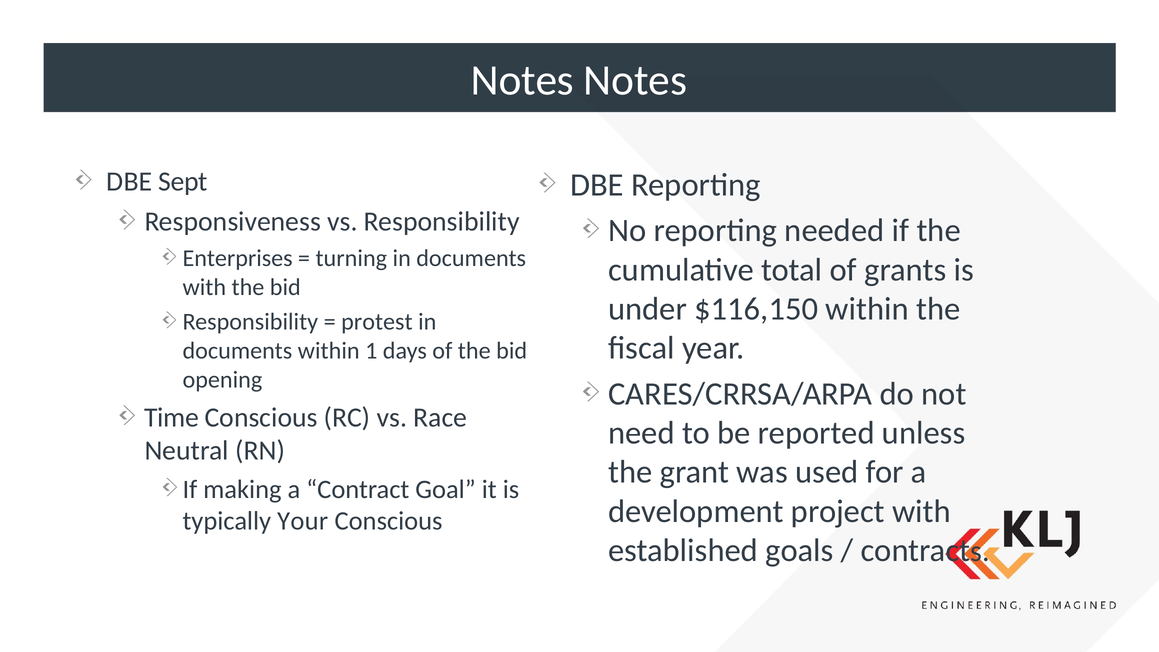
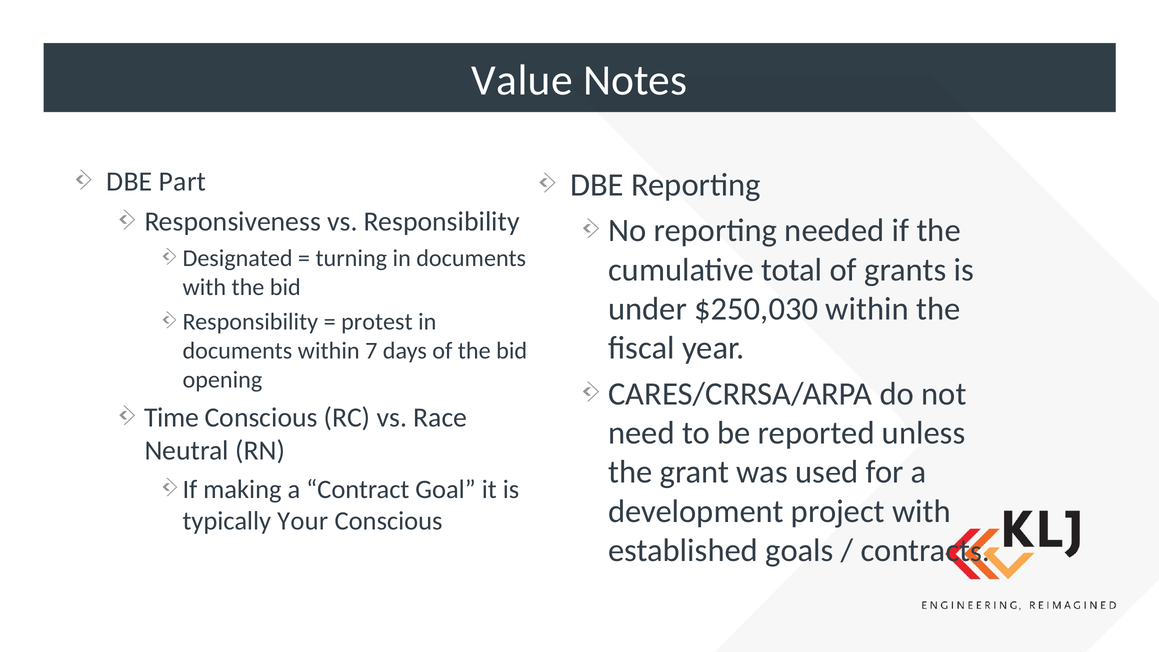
Notes: Notes -> Value (522, 81)
Sept: Sept -> Part (183, 182)
Enterprises: Enterprises -> Designated (238, 258)
$116,150: $116,150 -> $250,030 (756, 309)
1: 1 -> 7 (371, 351)
